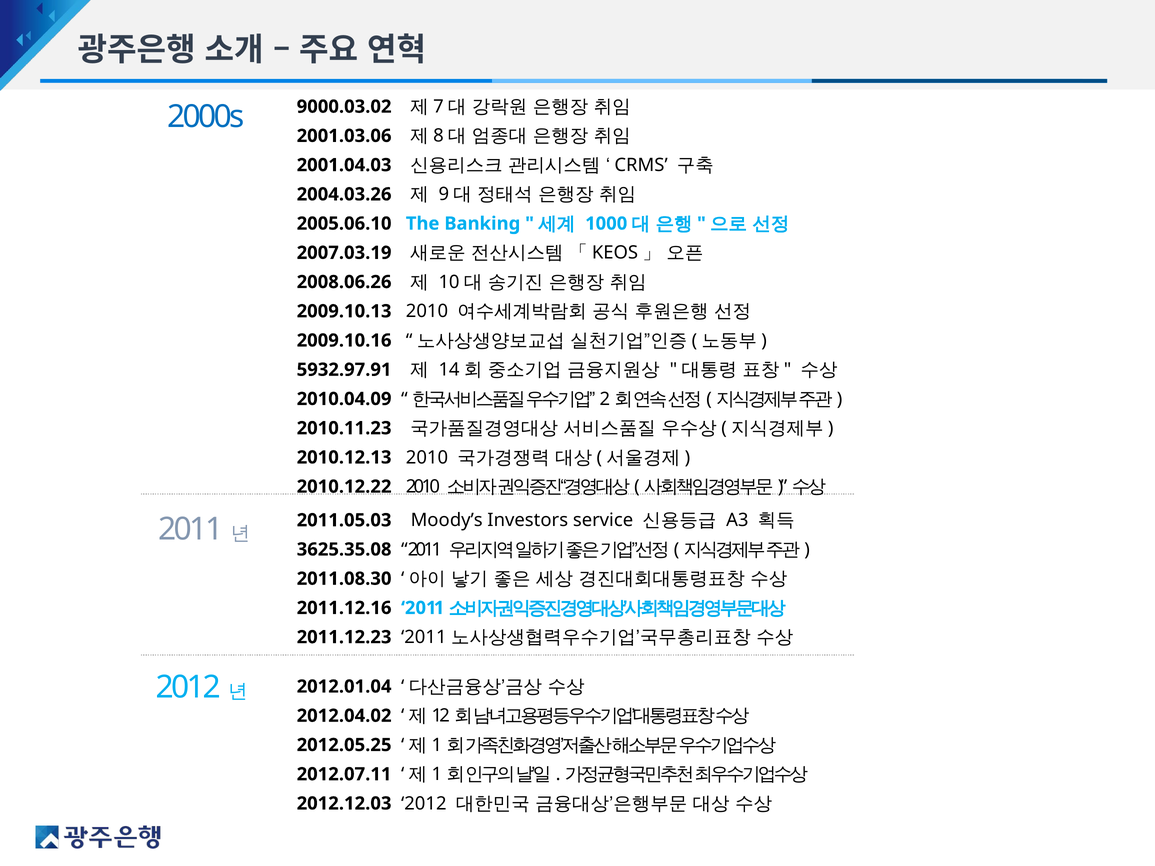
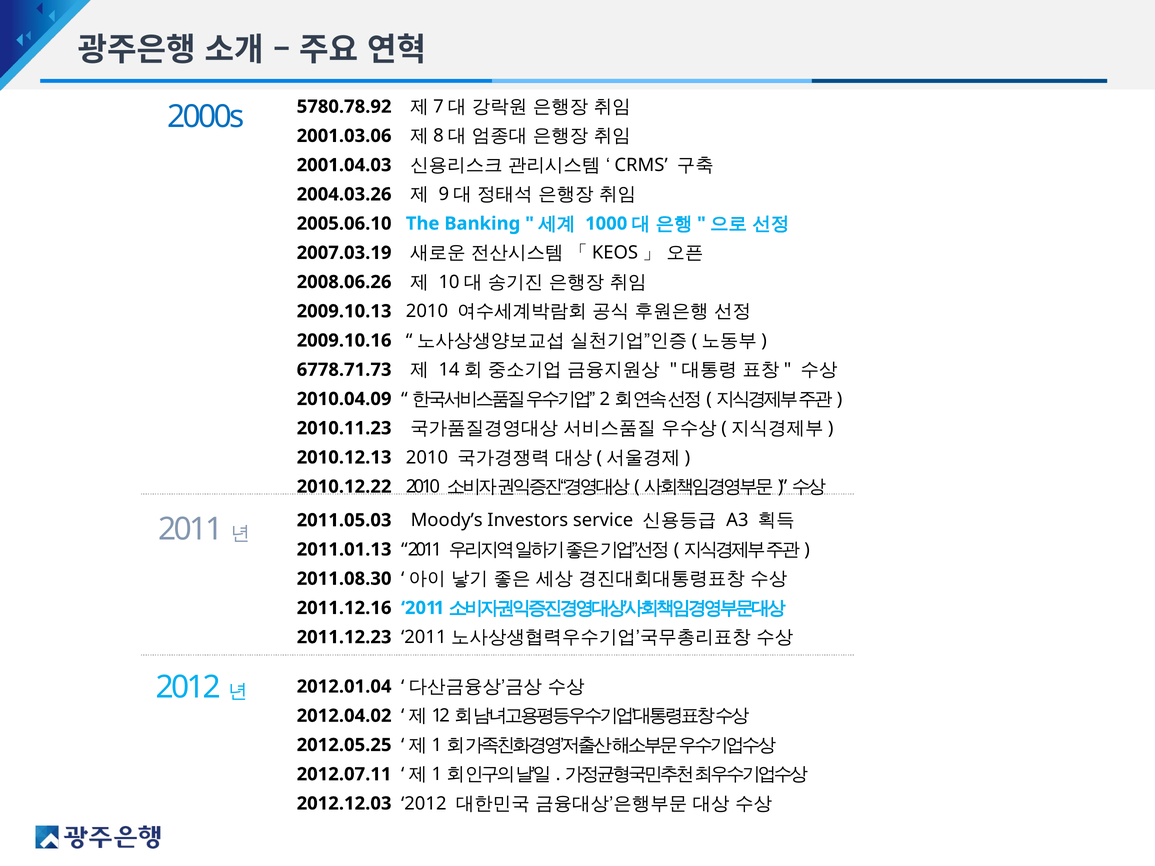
9000.03.02: 9000.03.02 -> 5780.78.92 (344, 107)
5932.97.91: 5932.97.91 -> 6778.71.73 (344, 370)
3625.35.08: 3625.35.08 -> 2011.01.13 (344, 550)
